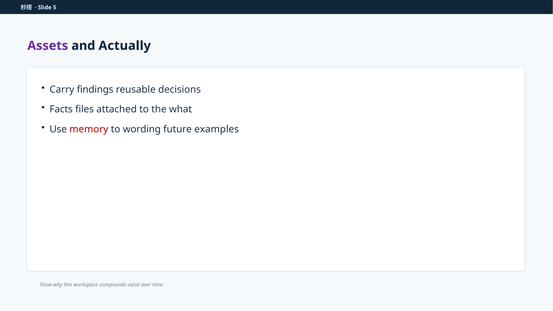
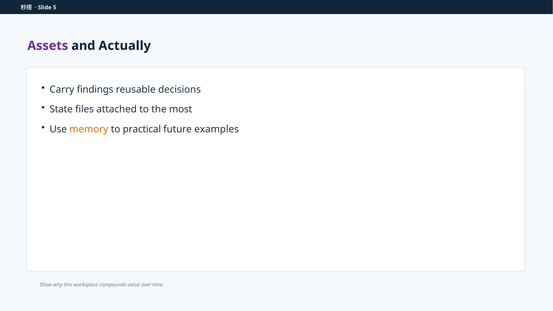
Facts: Facts -> State (61, 109)
what: what -> most (181, 109)
memory colour: red -> orange (89, 129)
wording: wording -> practical (142, 129)
